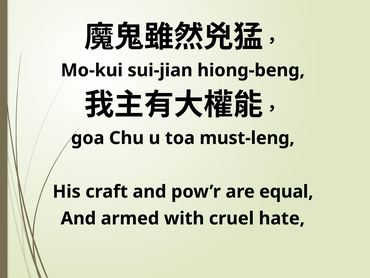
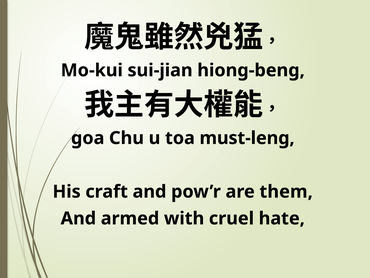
equal: equal -> them (286, 191)
